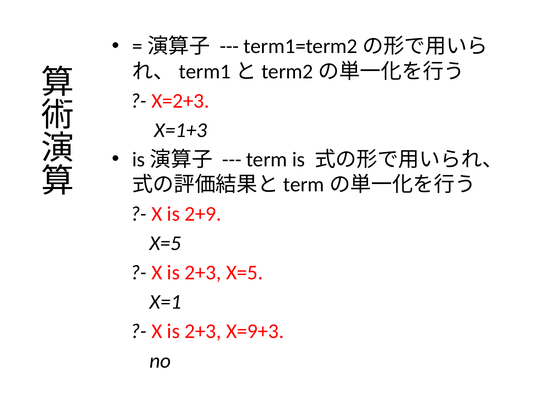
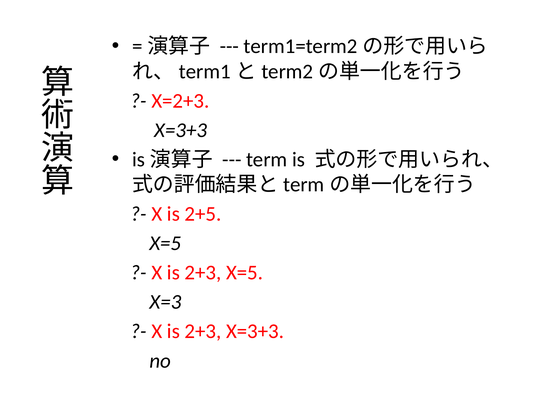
X=1+3: X=1+3 -> X=3+3 (181, 130)
2+9: 2+9 -> 2+5 (203, 214)
X=1: X=1 -> X=3 (165, 302)
2+3 X=9+3: X=9+3 -> X=3+3 (255, 331)
